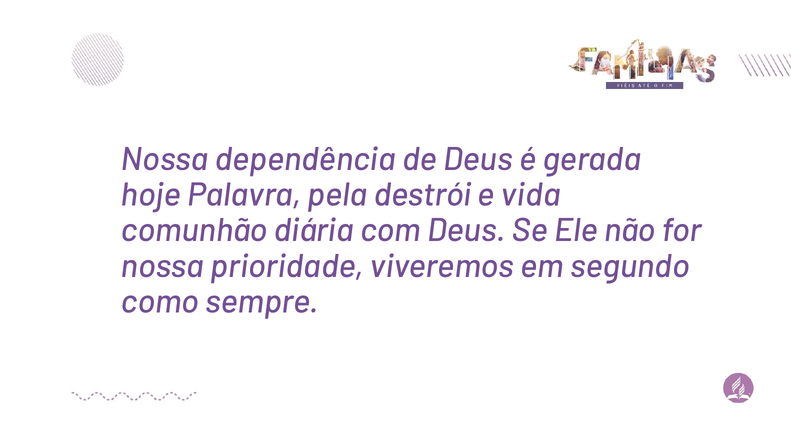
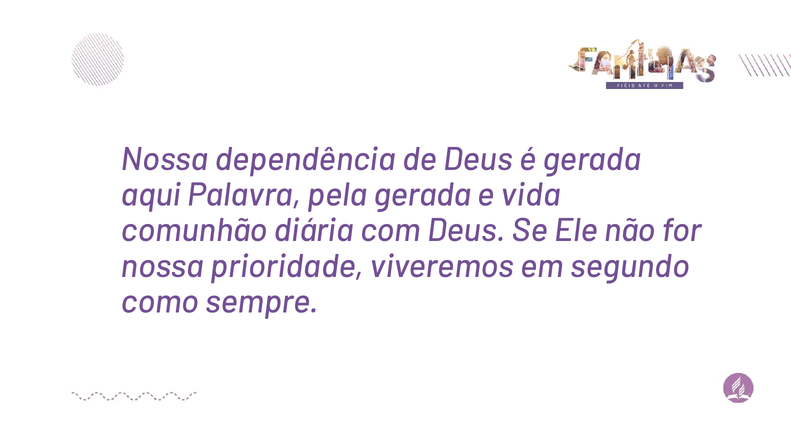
hoje: hoje -> aqui (151, 195)
pela destrói: destrói -> gerada (423, 195)
